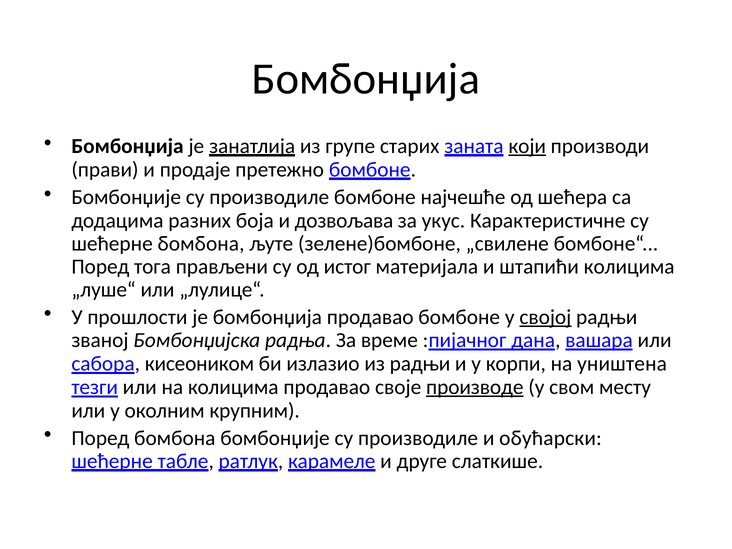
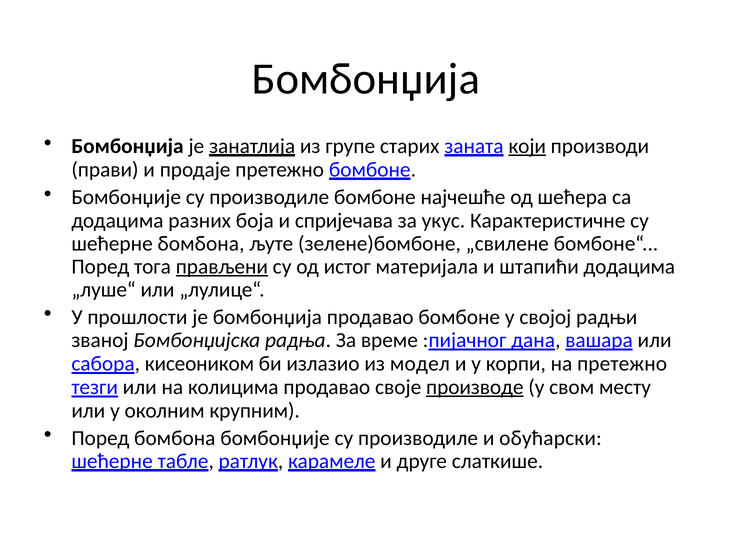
дозвољава: дозвољава -> спријечава (344, 220)
прављени underline: none -> present (222, 267)
штапићи колицима: колицима -> додацима (629, 267)
својој underline: present -> none (545, 317)
из радњи: радњи -> модел (420, 364)
на уништена: уништена -> претежно (622, 364)
